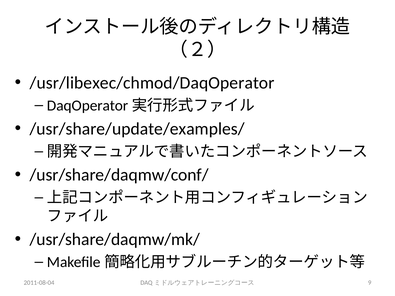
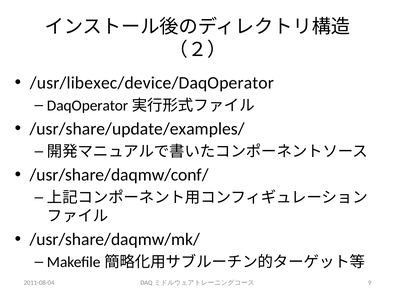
/usr/libexec/chmod/DaqOperator: /usr/libexec/chmod/DaqOperator -> /usr/libexec/device/DaqOperator (152, 83)
